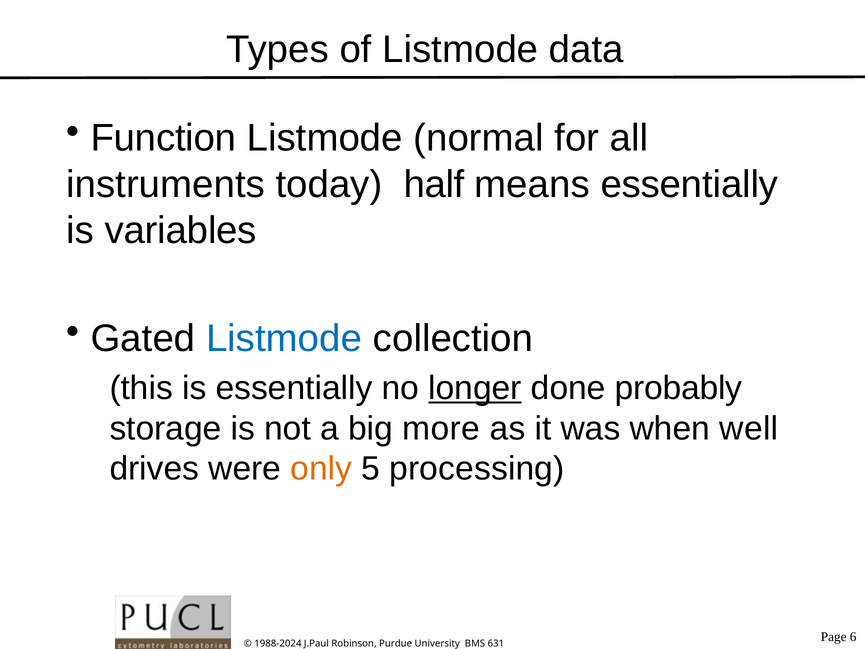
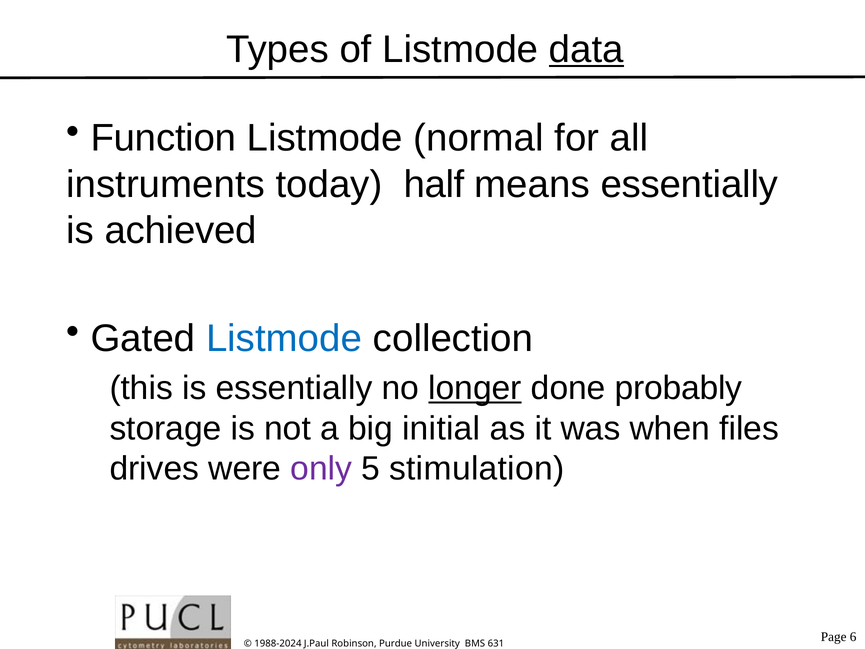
data underline: none -> present (586, 50)
variables: variables -> achieved (181, 230)
more: more -> initial (441, 428)
well: well -> files (749, 428)
only colour: orange -> purple (321, 469)
processing: processing -> stimulation (477, 469)
